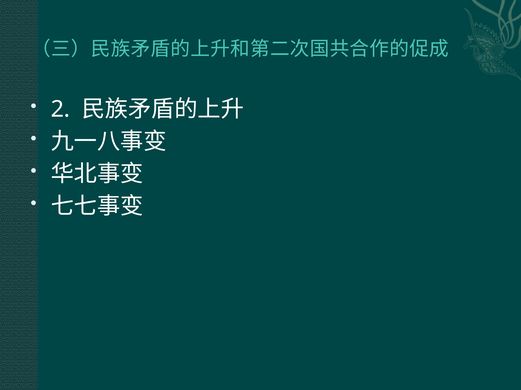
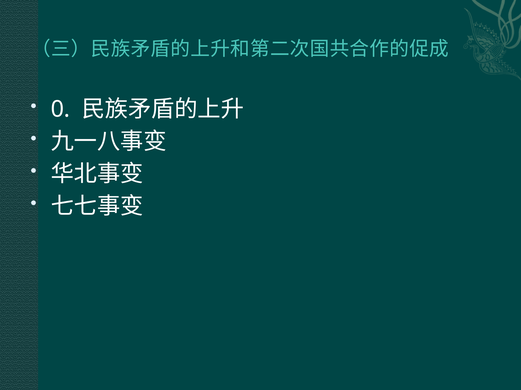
2: 2 -> 0 (60, 109)
